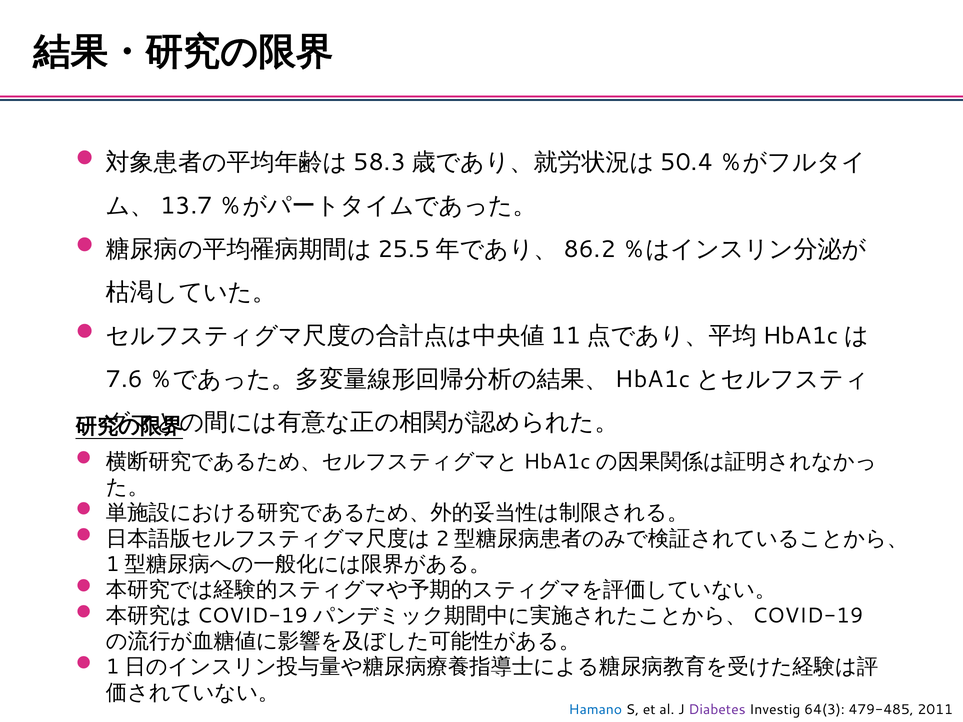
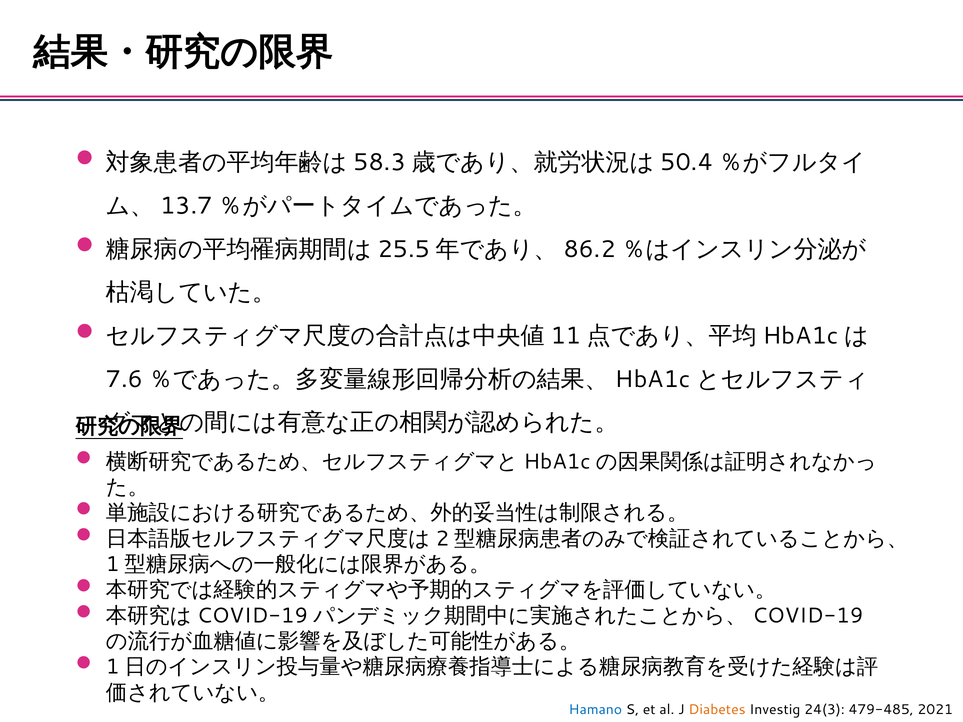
Diabetes colour: purple -> orange (717, 710)
64(3: 64(3 -> 24(3 (824, 710)
2011: 2011 -> 2021 (935, 710)
